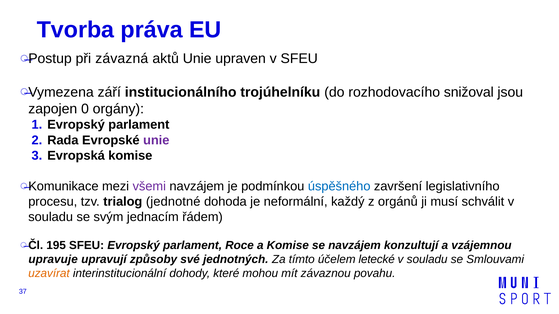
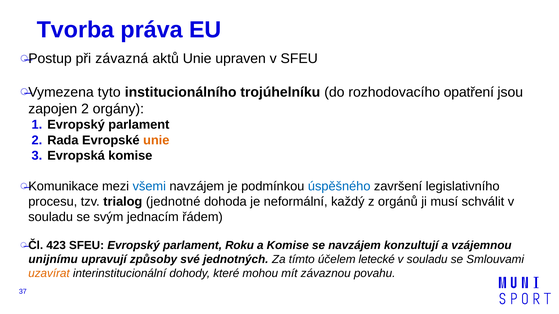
září: září -> tyto (109, 92)
snižoval: snižoval -> opatření (469, 92)
zapojen 0: 0 -> 2 (85, 109)
unie colour: purple -> orange (156, 140)
všemi colour: purple -> blue (149, 186)
195: 195 -> 423 (56, 246)
Roce: Roce -> Roku (240, 246)
upravuje: upravuje -> unijnímu (53, 260)
